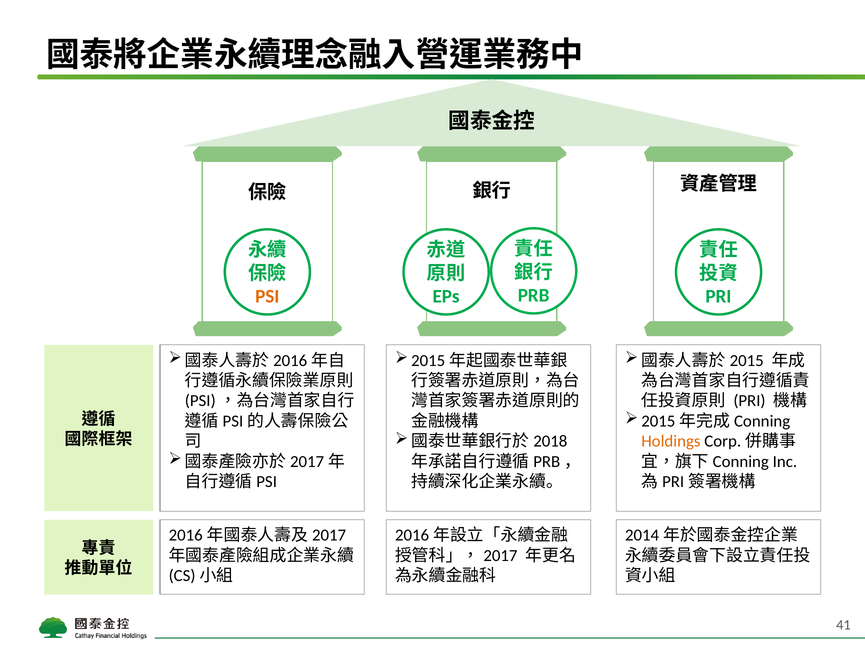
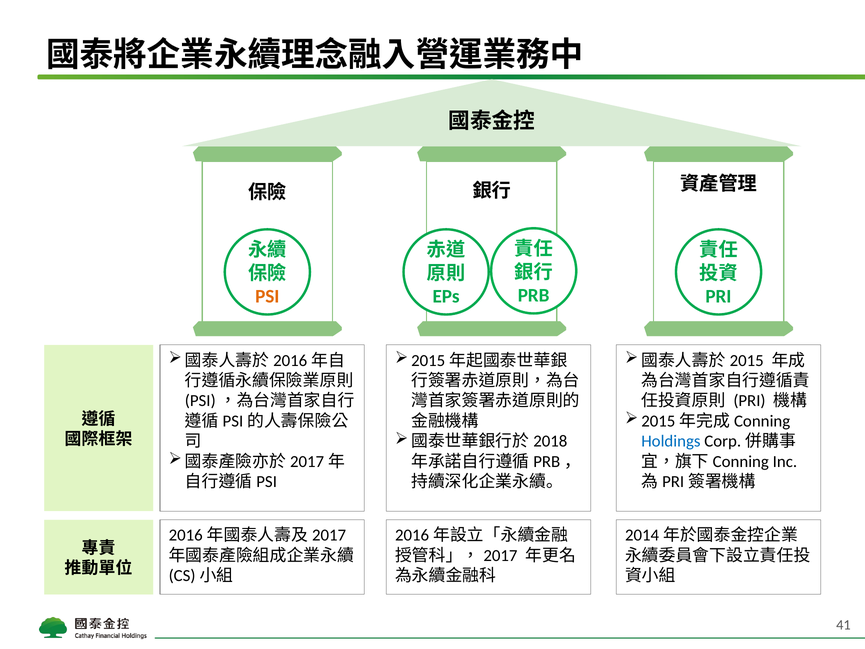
Holdings colour: orange -> blue (671, 441)
